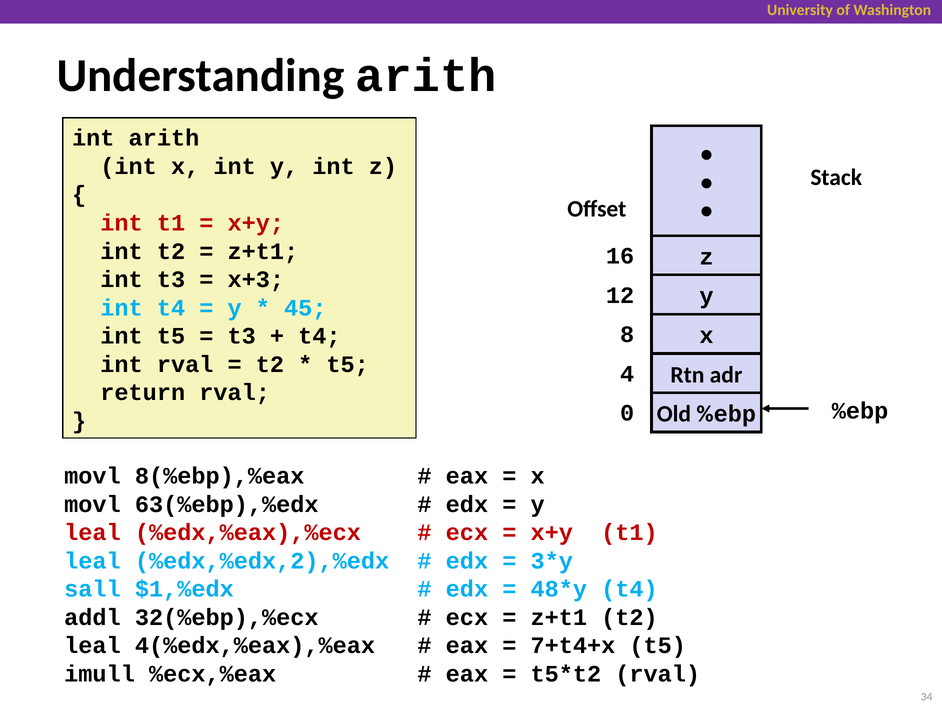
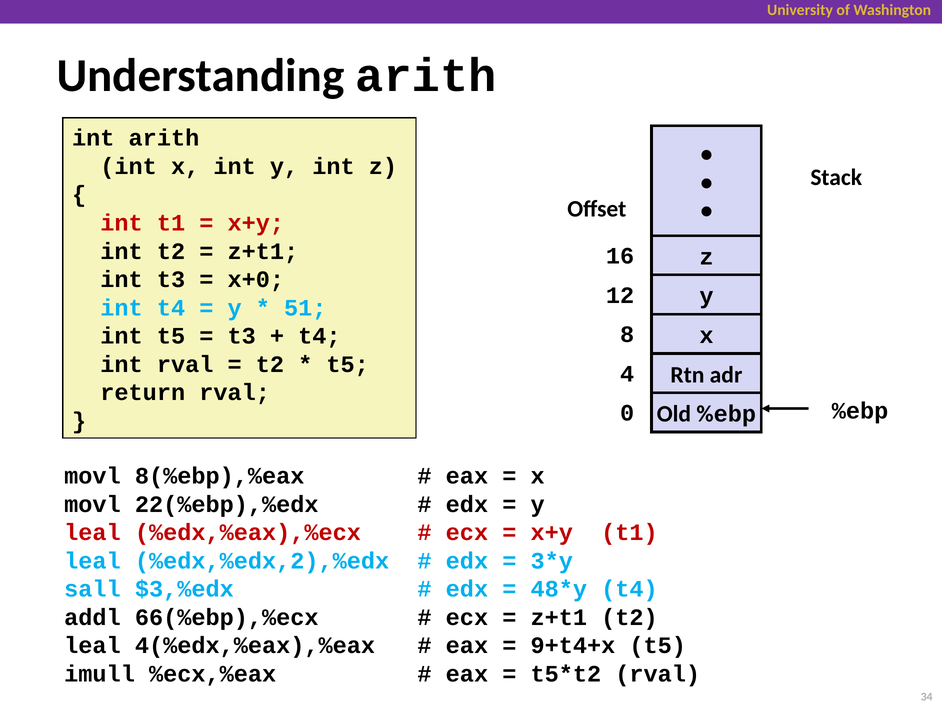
x+3: x+3 -> x+0 (256, 279)
45: 45 -> 51 (305, 308)
63(%ebp),%edx: 63(%ebp),%edx -> 22(%ebp),%edx (227, 504)
$1,%edx: $1,%edx -> $3,%edx (184, 589)
32(%ebp),%ecx: 32(%ebp),%ecx -> 66(%ebp),%ecx (227, 617)
7+t4+x: 7+t4+x -> 9+t4+x (573, 645)
